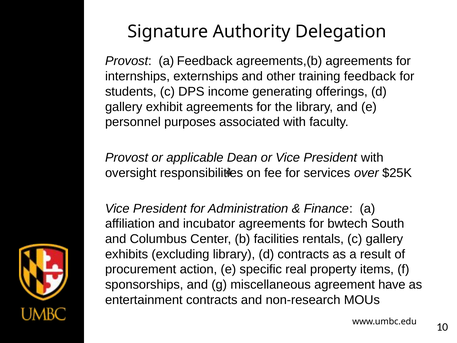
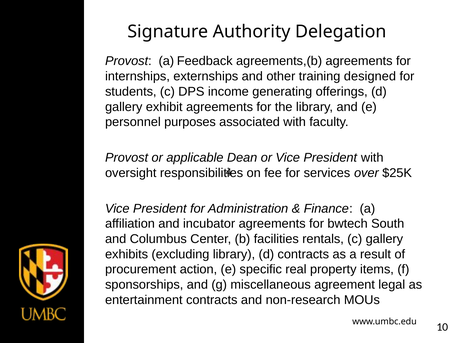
training feedback: feedback -> designed (370, 76)
have: have -> legal (392, 285)
